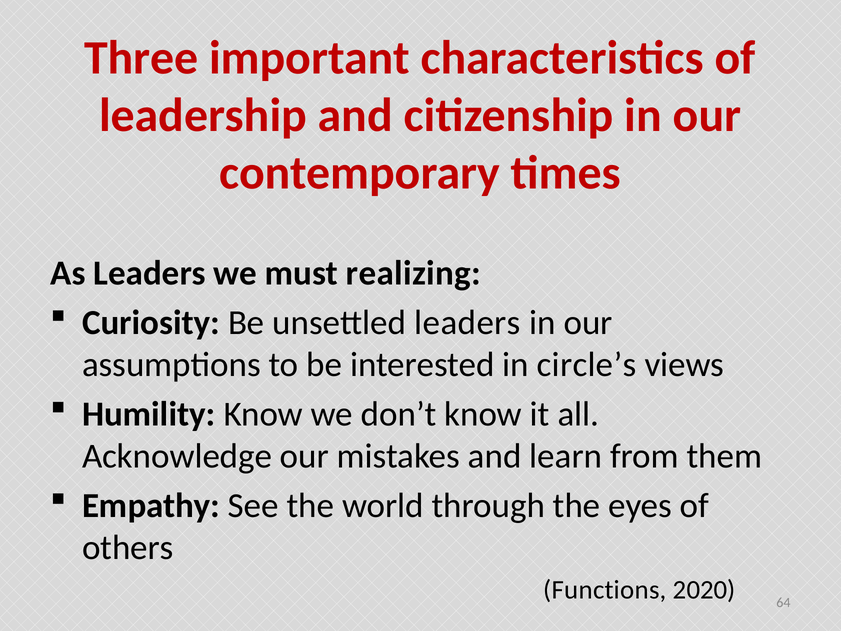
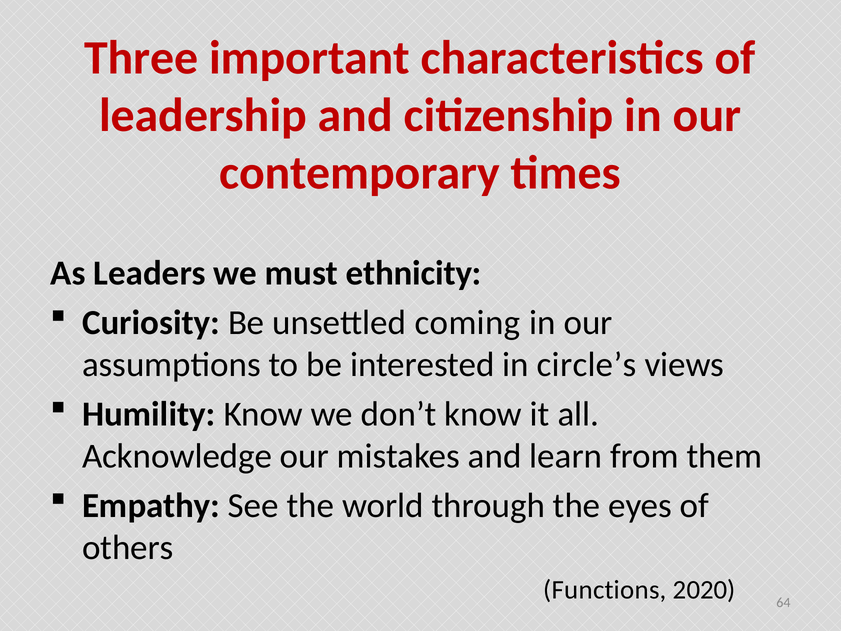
realizing: realizing -> ethnicity (414, 273)
unsettled leaders: leaders -> coming (468, 322)
